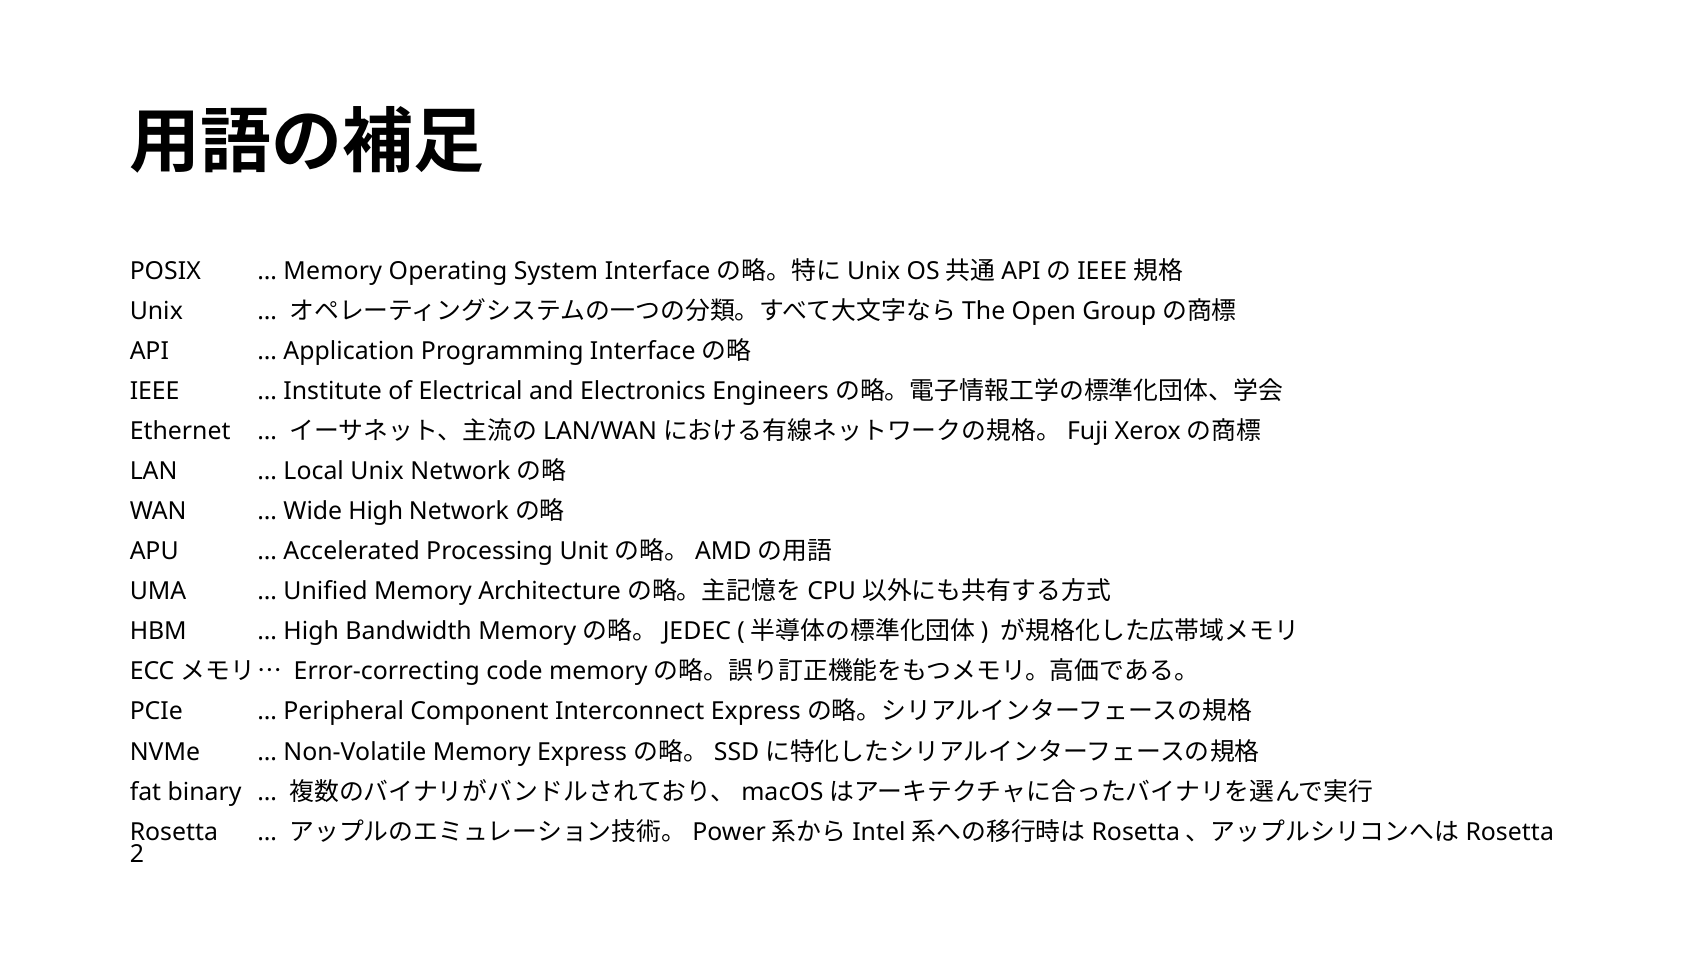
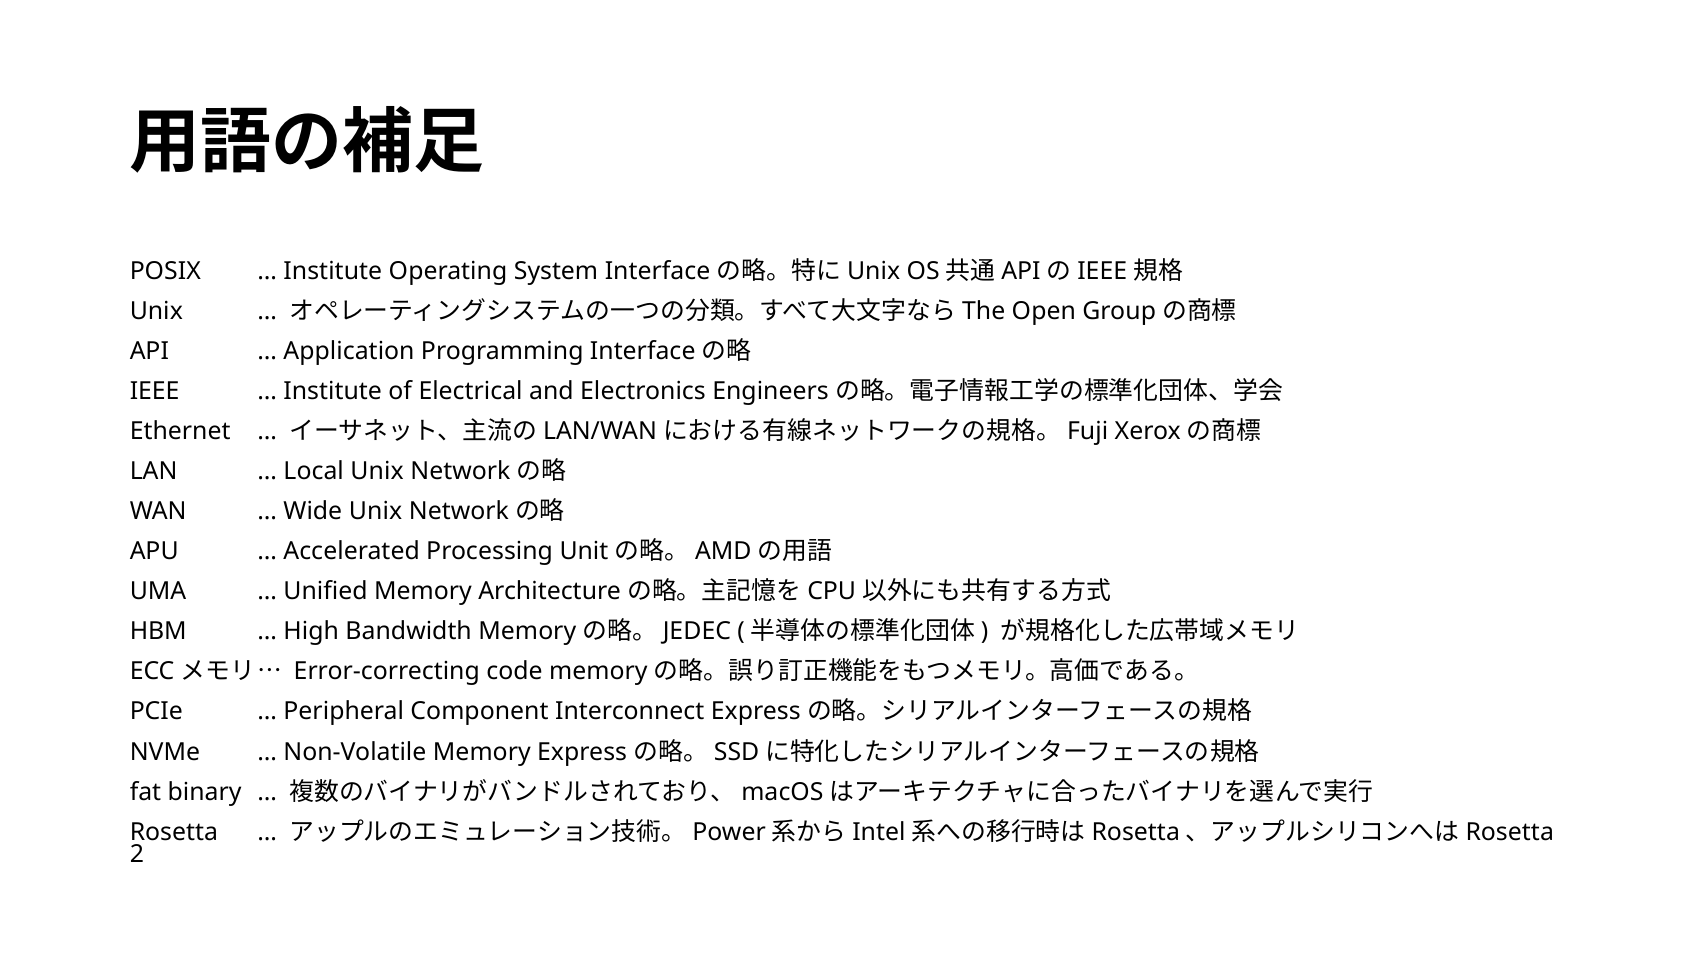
Memory: Memory -> Institute (333, 271)
Wide High: High -> Unix (376, 512)
